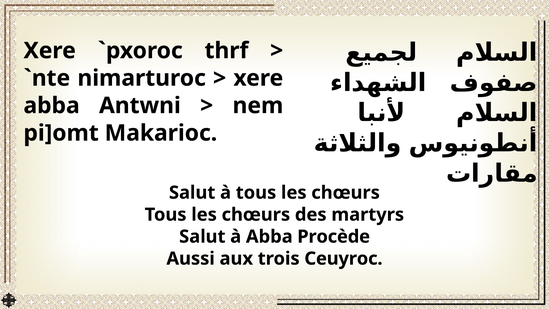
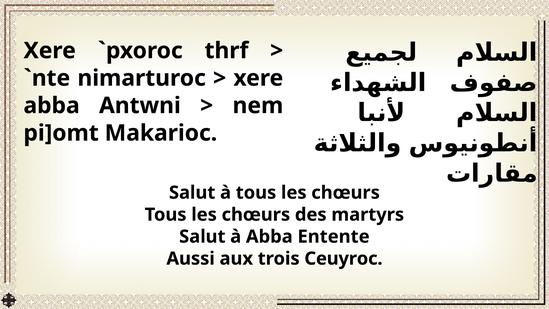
Procède: Procède -> Entente (334, 236)
